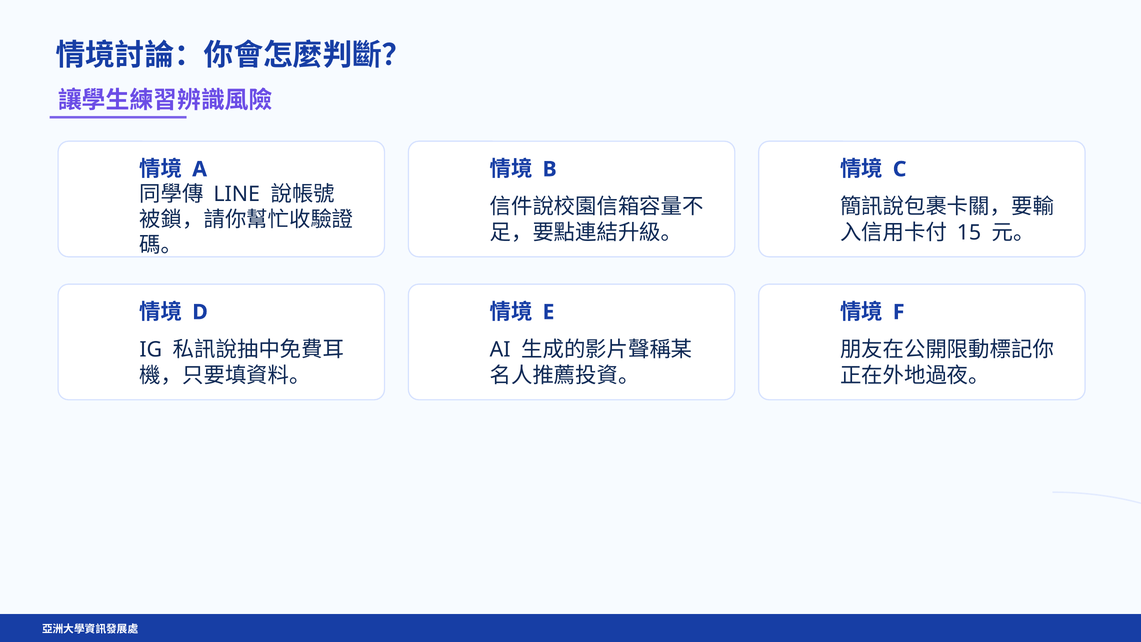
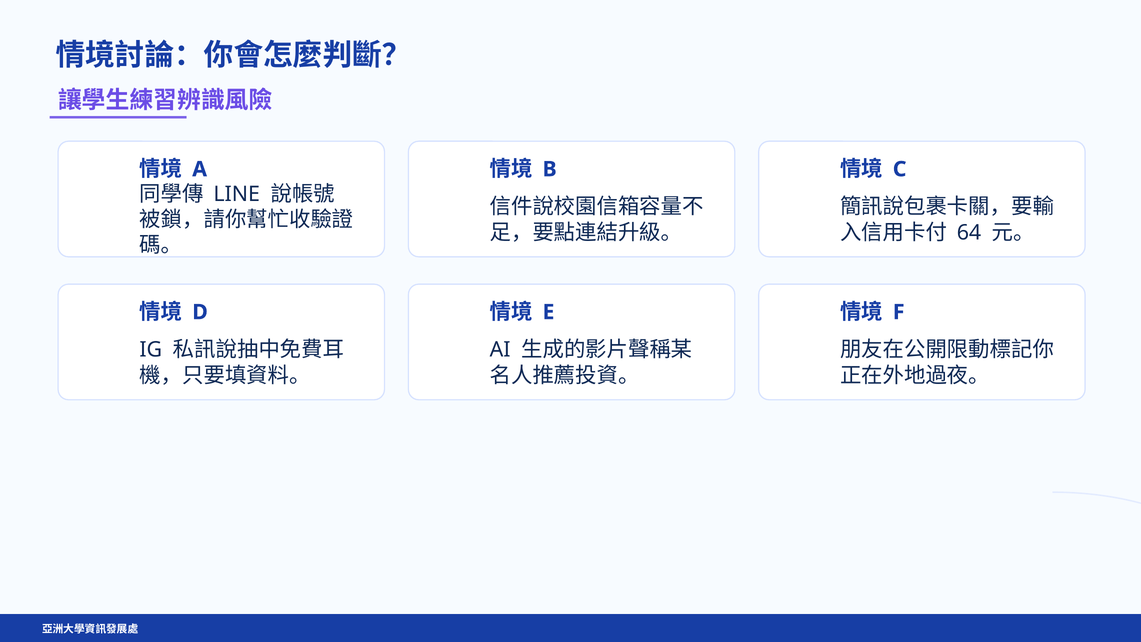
15: 15 -> 64 (969, 233)
